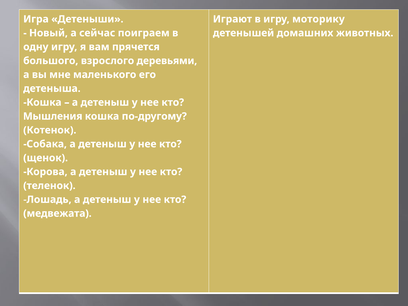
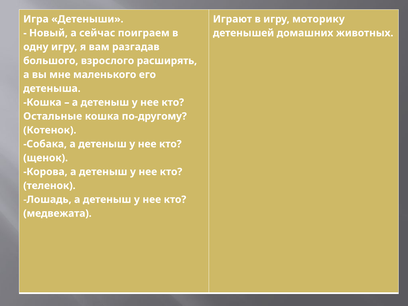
прячется: прячется -> разгадав (136, 47)
деревьями: деревьями -> расширять (167, 61)
Мышления: Мышления -> Остальные (53, 116)
